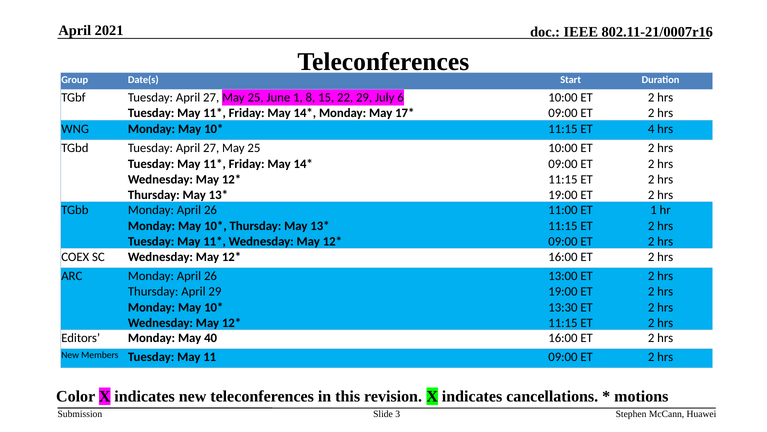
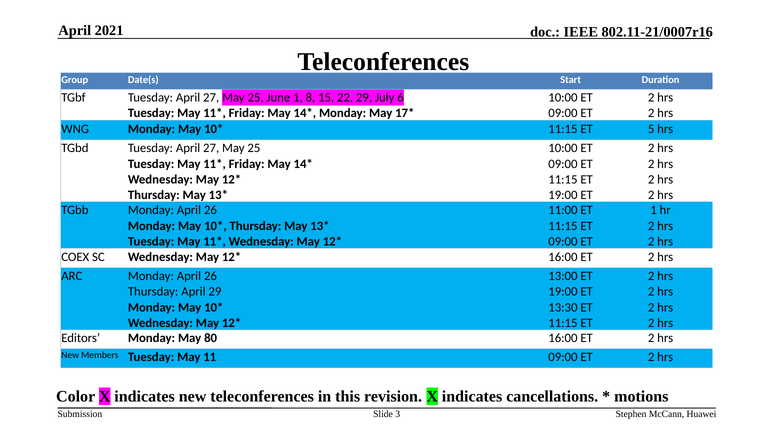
4: 4 -> 5 (651, 129)
40: 40 -> 80 (211, 338)
